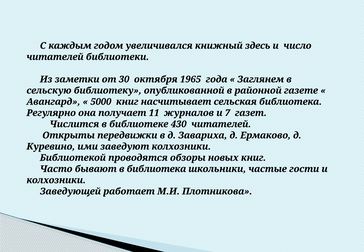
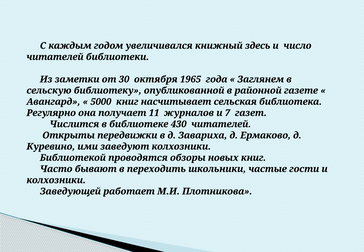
в библиотека: библиотека -> переходить (156, 169)
